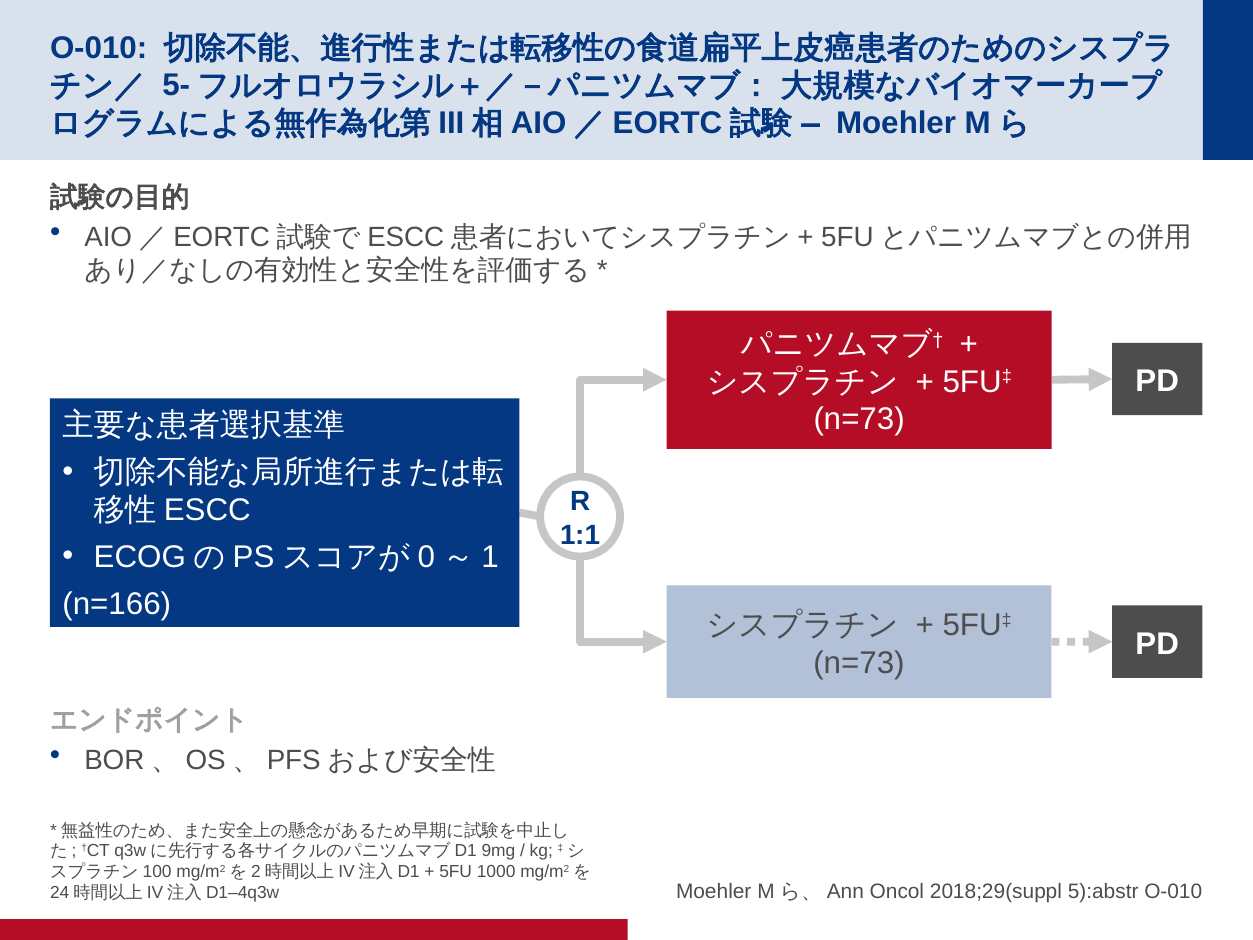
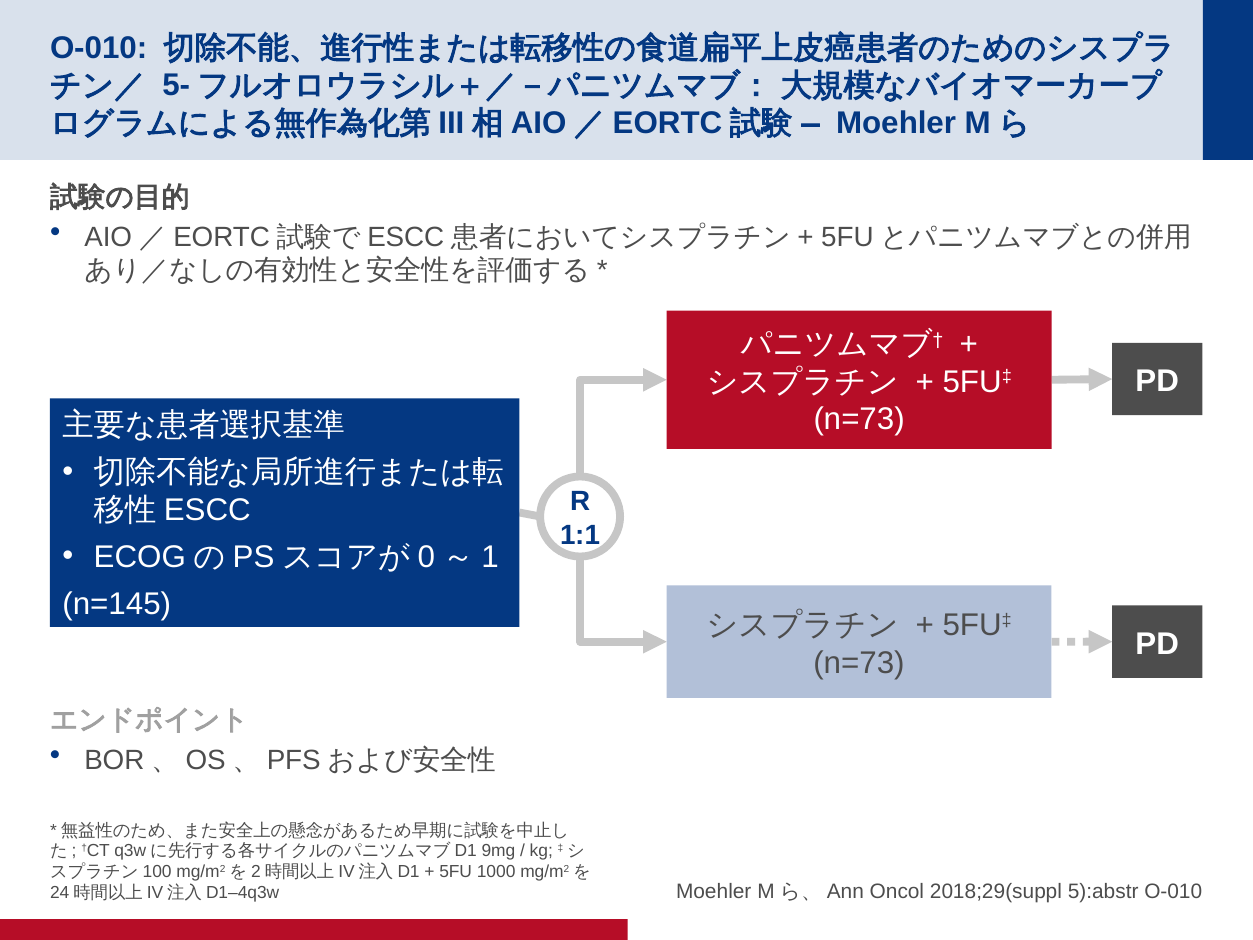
n=166: n=166 -> n=145 (117, 604)
